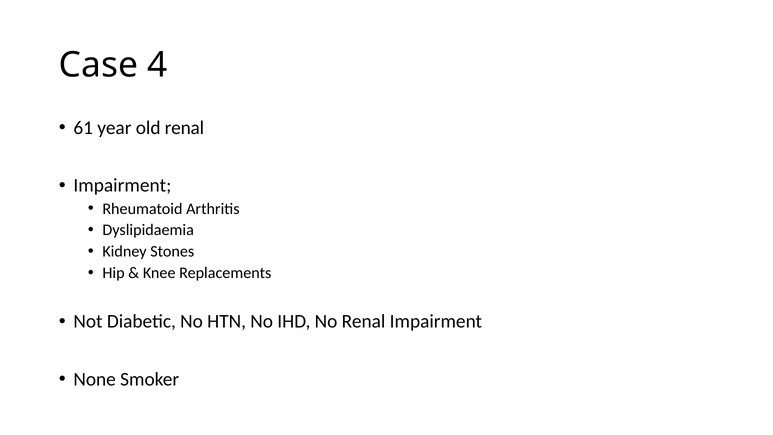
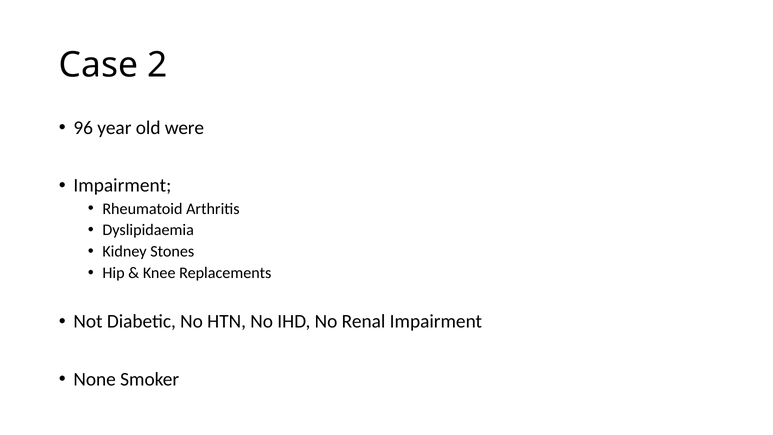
4: 4 -> 2 (157, 65)
61: 61 -> 96 (83, 128)
old renal: renal -> were (184, 128)
